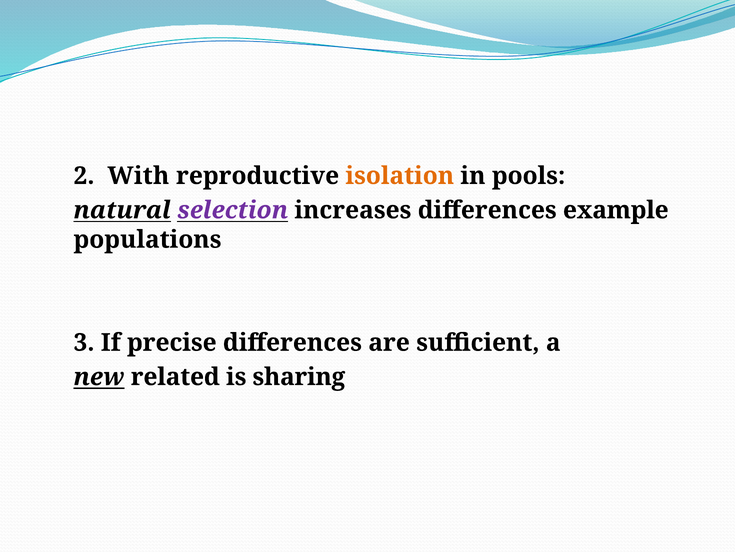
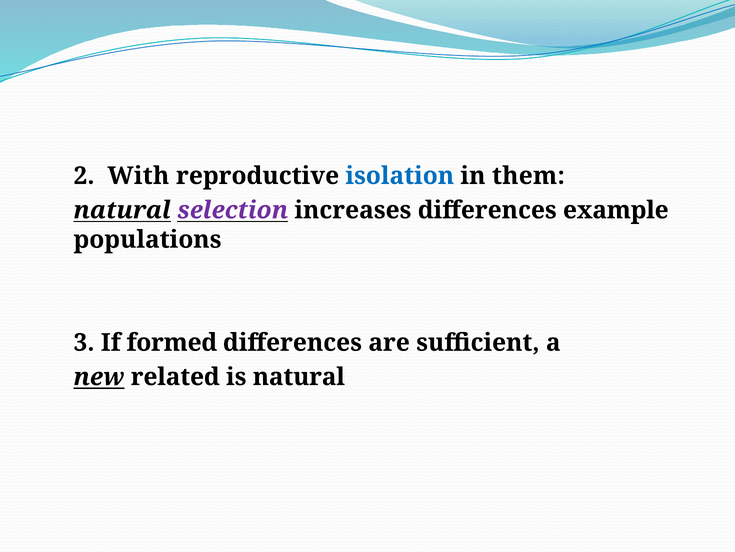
isolation colour: orange -> blue (400, 176)
pools: pools -> them (528, 176)
precise: precise -> formed (172, 342)
is sharing: sharing -> natural (299, 376)
